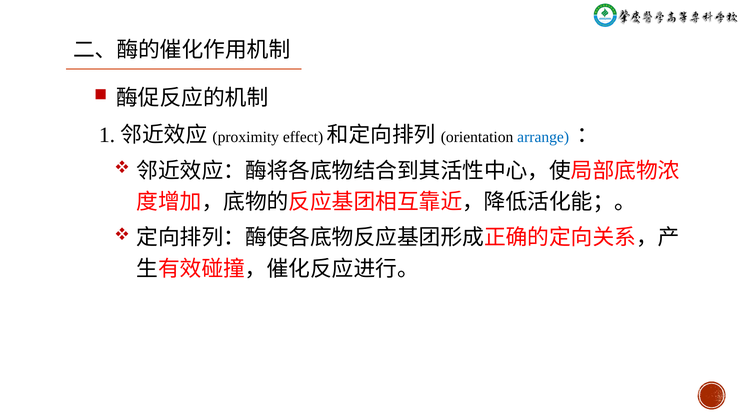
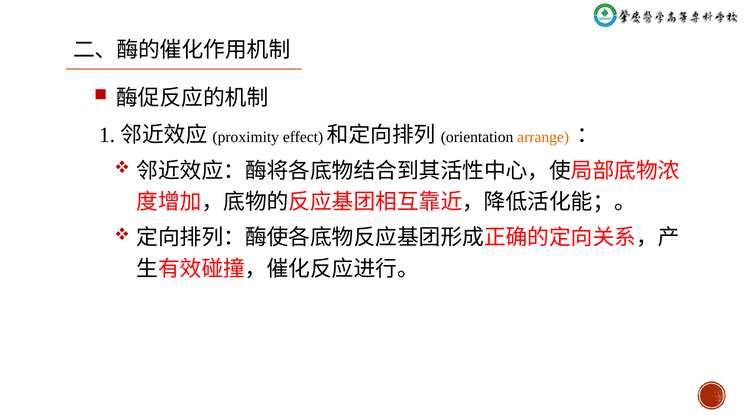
arrange colour: blue -> orange (543, 137)
